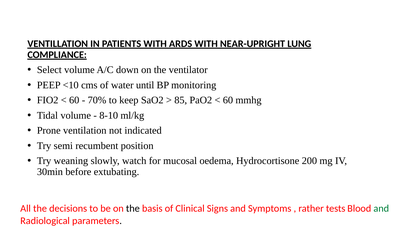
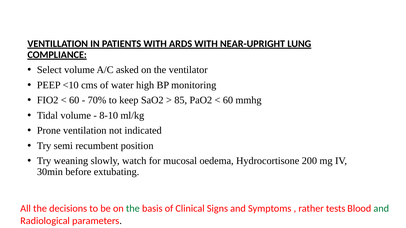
down: down -> asked (127, 70)
until: until -> high (145, 85)
the colour: black -> green (133, 209)
